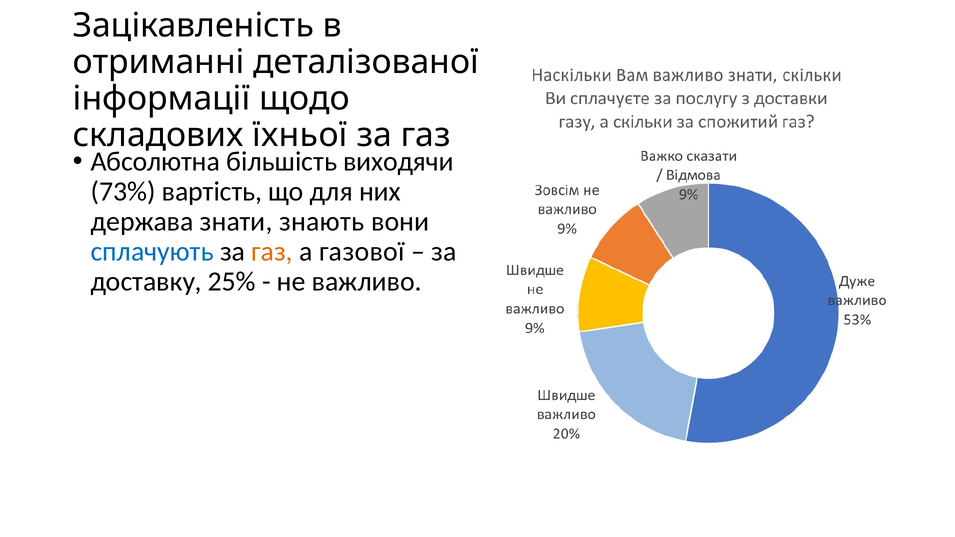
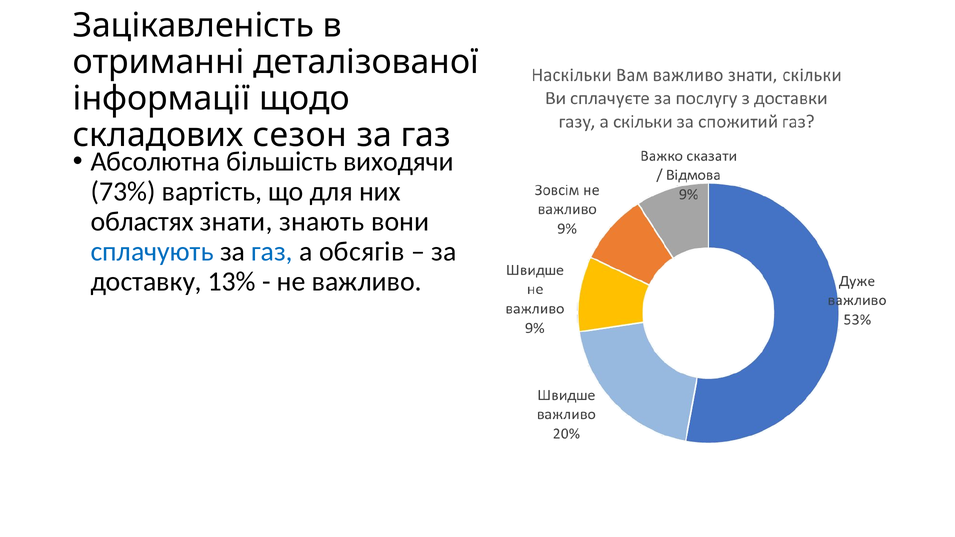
їхньої: їхньої -> сезон (300, 135)
держава: держава -> областях (142, 222)
газ colour: orange -> blue (272, 252)
газової: газової -> обсягів (362, 252)
25%: 25% -> 13% (232, 282)
